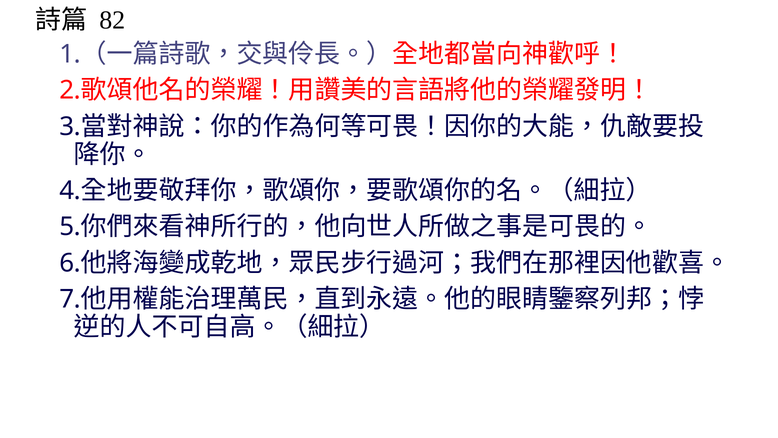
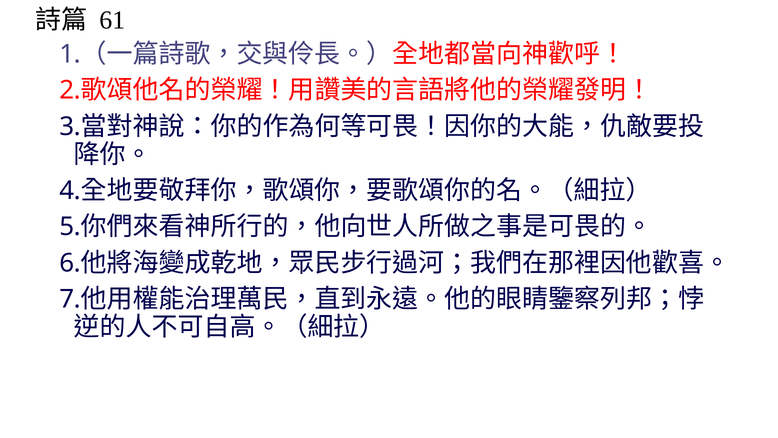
82: 82 -> 61 (112, 20)
